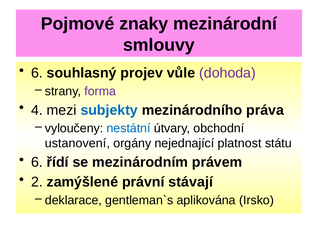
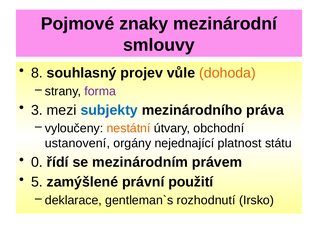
6: 6 -> 8 (37, 73)
dohoda colour: purple -> orange (228, 73)
4: 4 -> 3 (37, 110)
nestátní colour: blue -> orange (129, 128)
6: 6 -> 0 (37, 162)
2: 2 -> 5 (37, 182)
stávají: stávají -> použití (191, 182)
aplikována: aplikována -> rozhodnutí (206, 200)
